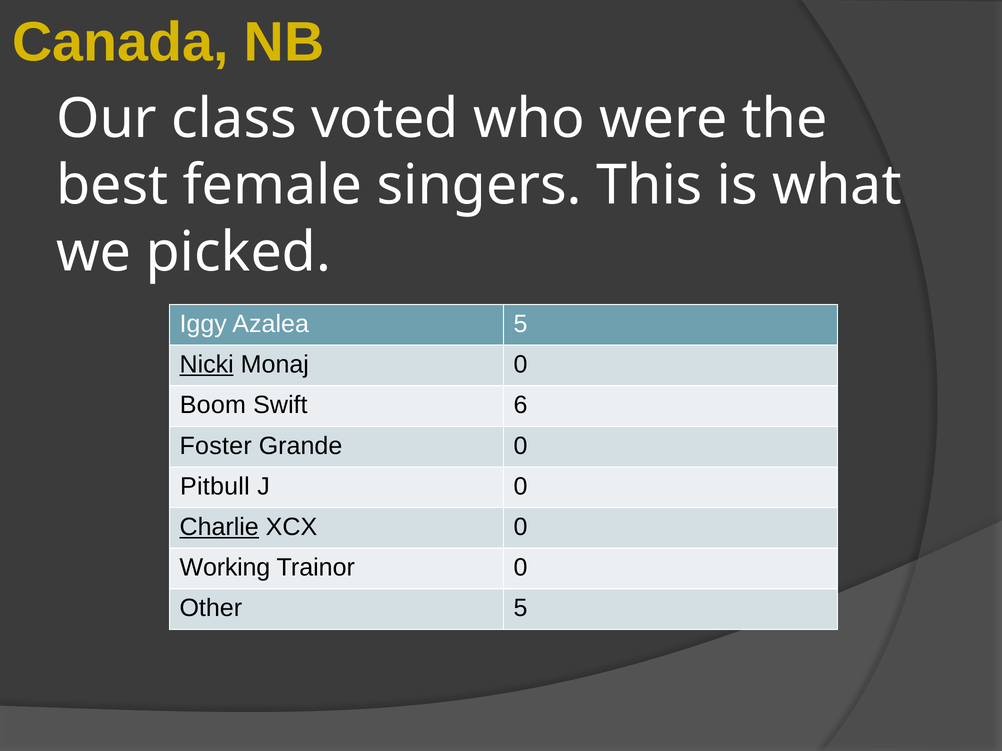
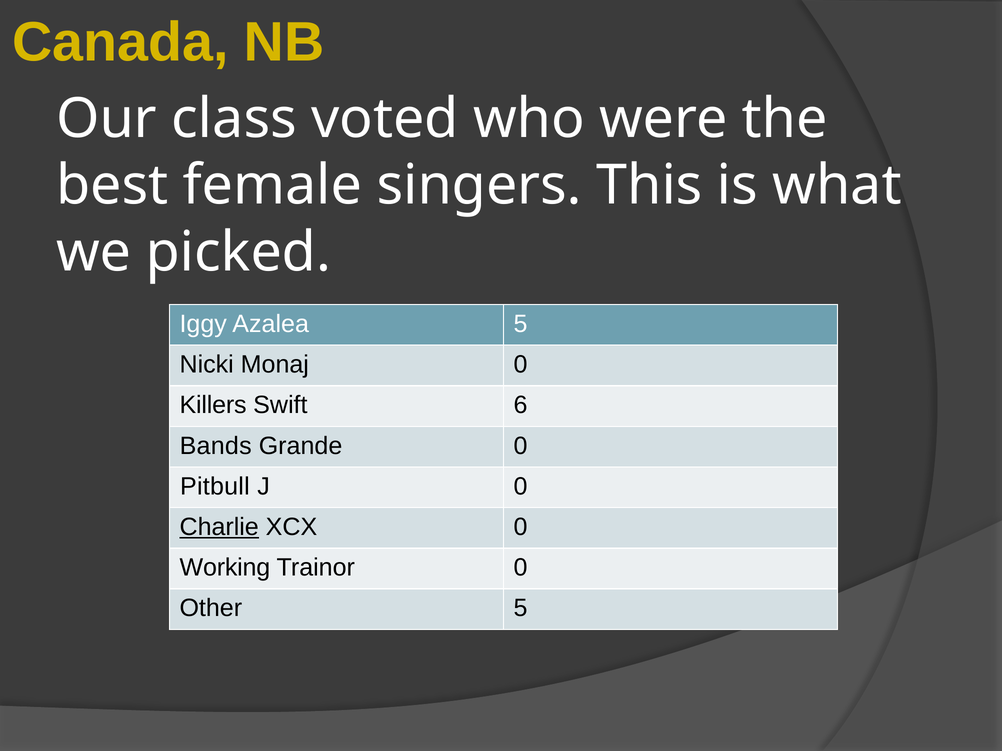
Nicki underline: present -> none (207, 365)
Boom: Boom -> Killers (213, 405)
Foster: Foster -> Bands (216, 446)
